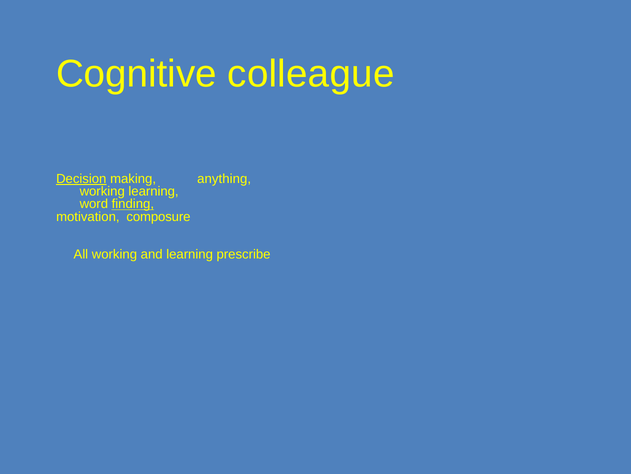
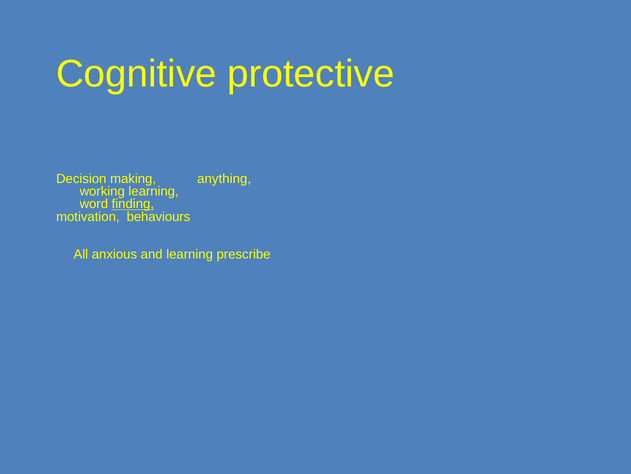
colleague: colleague -> protective (311, 74)
Decision underline: present -> none (81, 179)
composure: composure -> behaviours (158, 216)
All working: working -> anxious (114, 254)
